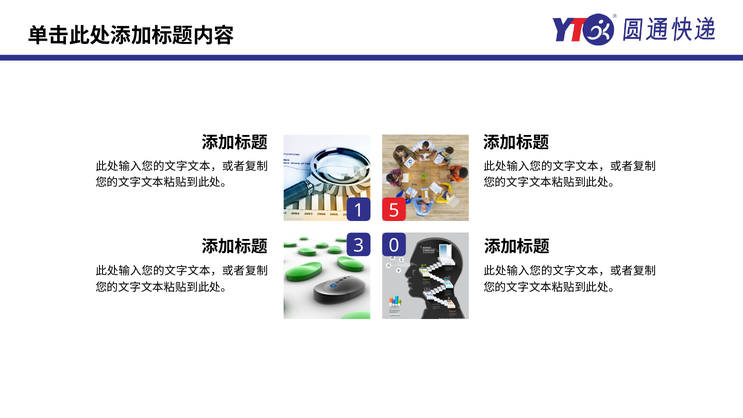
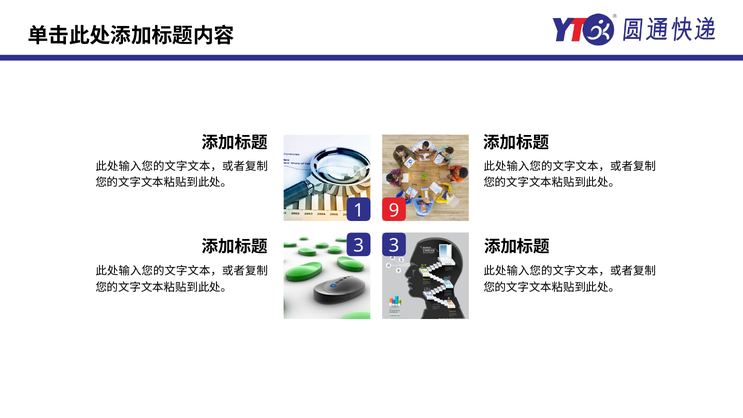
5: 5 -> 9 (394, 210)
3 0: 0 -> 3 (394, 246)
